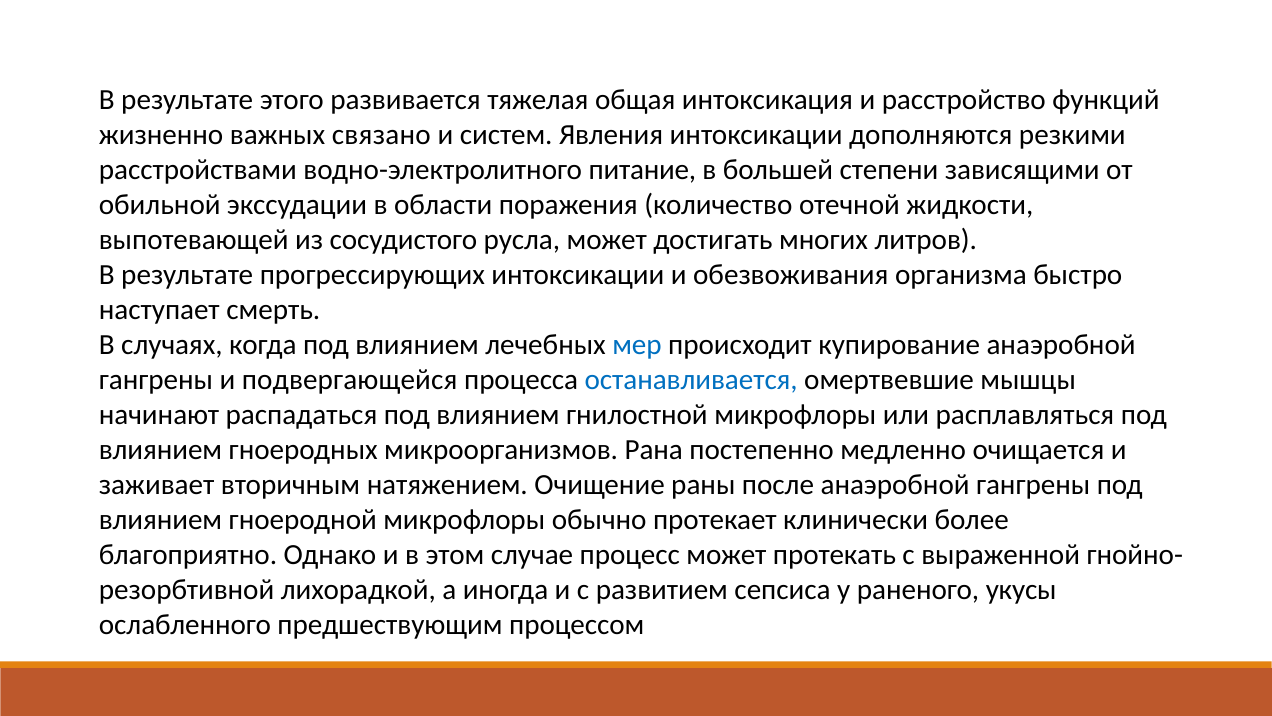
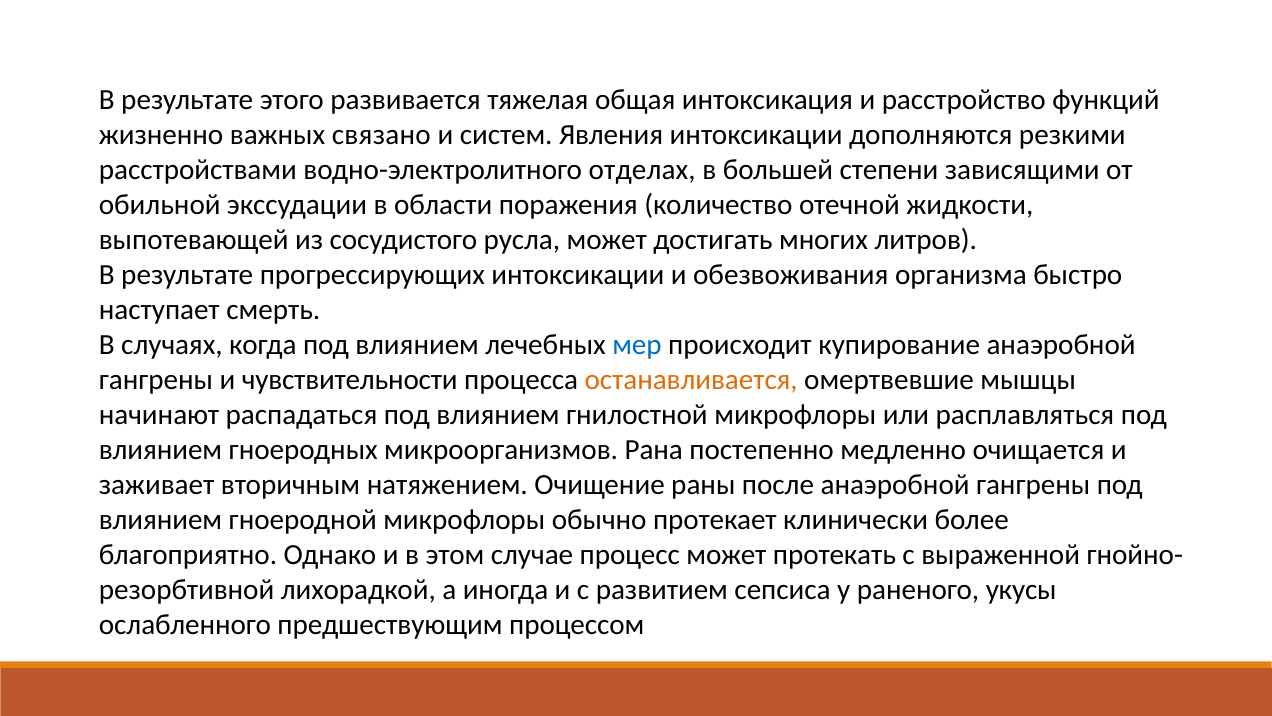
питание: питание -> отделах (642, 170)
подвергающейся: подвергающейся -> чувствительности (350, 380)
останавливается colour: blue -> orange (691, 380)
